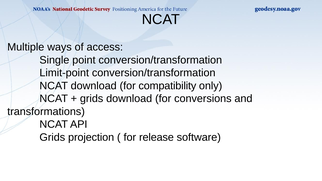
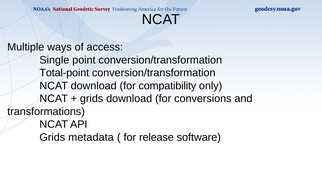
Limit-point: Limit-point -> Total-point (64, 73)
projection: projection -> metadata (91, 137)
